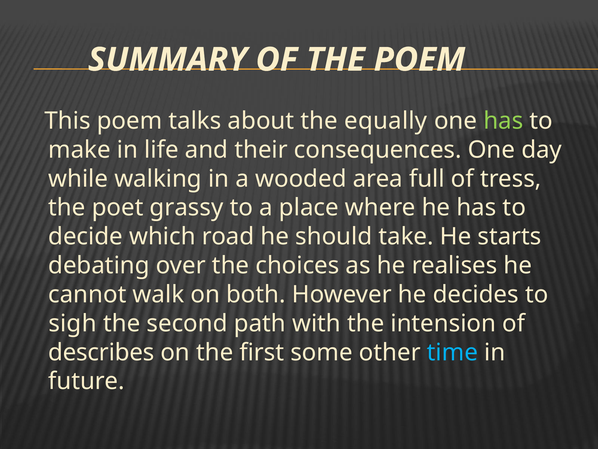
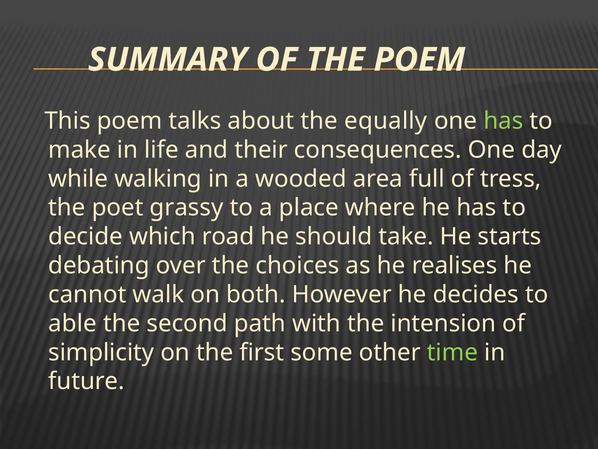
sigh: sigh -> able (73, 323)
describes: describes -> simplicity (101, 352)
time colour: light blue -> light green (452, 352)
